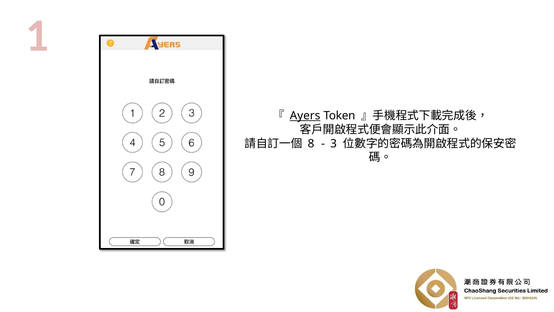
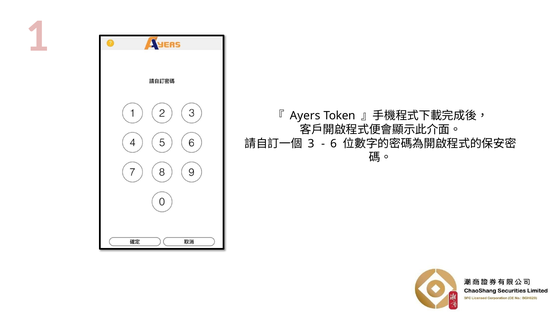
Ayers underline: present -> none (305, 116)
8: 8 -> 3 (311, 143)
3: 3 -> 6 (334, 143)
